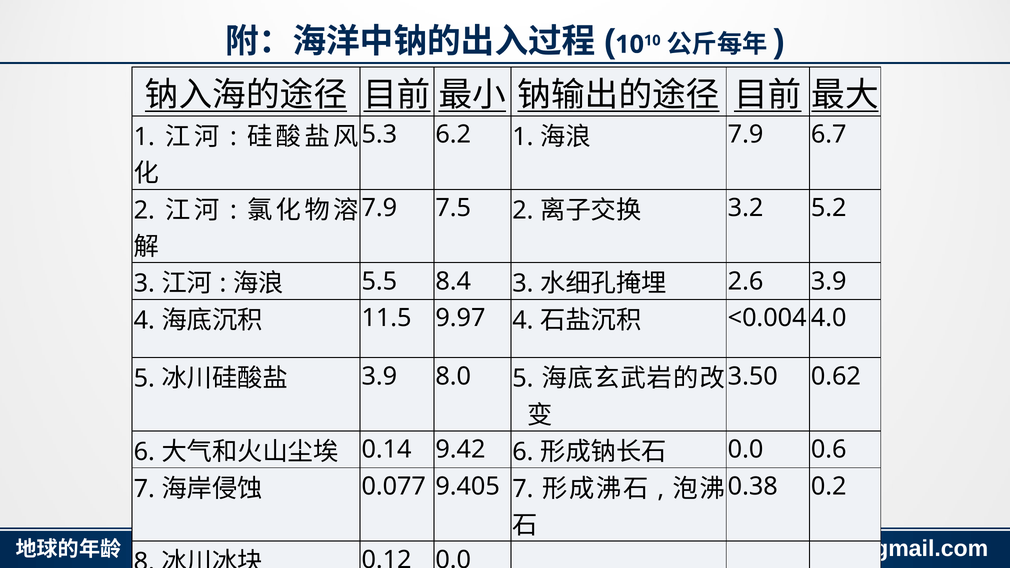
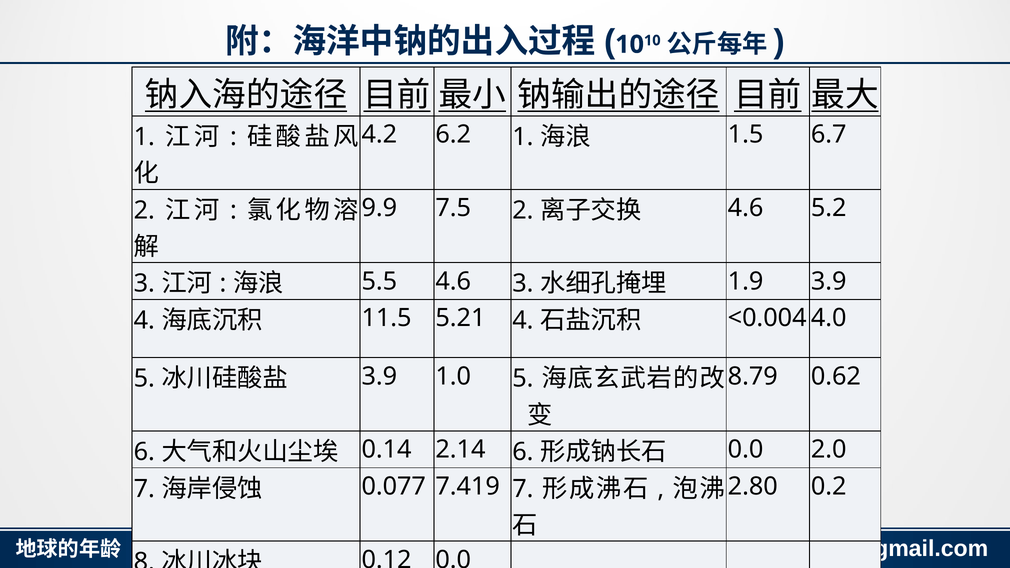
5.3: 5.3 -> 4.2 (379, 135)
7.9: 7.9 -> 1.5 (746, 135)
7.9: 7.9 -> 9.9 (379, 208)
3.2: 3.2 -> 4.6 (746, 208)
5.5 8.4: 8.4 -> 4.6 (453, 281)
2.6: 2.6 -> 1.9 (746, 281)
9.97: 9.97 -> 5.21 (460, 318)
3.50: 3.50 -> 8.79 (753, 376)
8.0: 8.0 -> 1.0 (453, 376)
9.42: 9.42 -> 2.14 (460, 450)
0.6: 0.6 -> 2.0 (829, 450)
0.38: 0.38 -> 2.80 (753, 487)
9.405: 9.405 -> 7.419 (468, 487)
